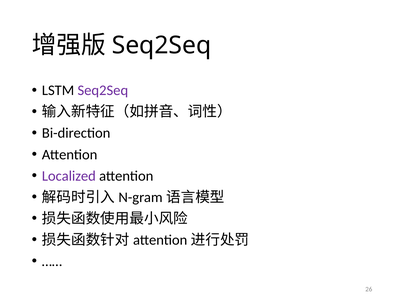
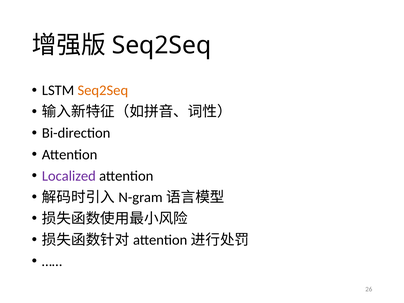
Seq2Seq colour: purple -> orange (103, 90)
